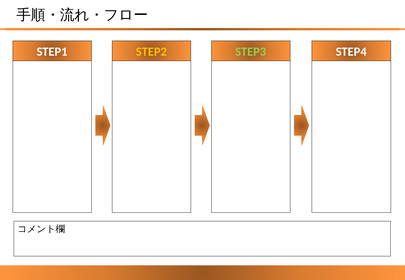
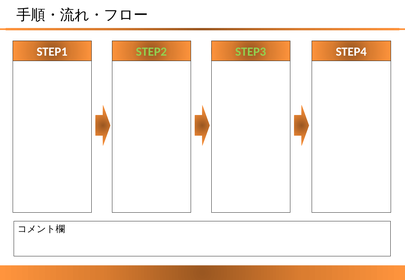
STEP2 colour: yellow -> light green (151, 52)
